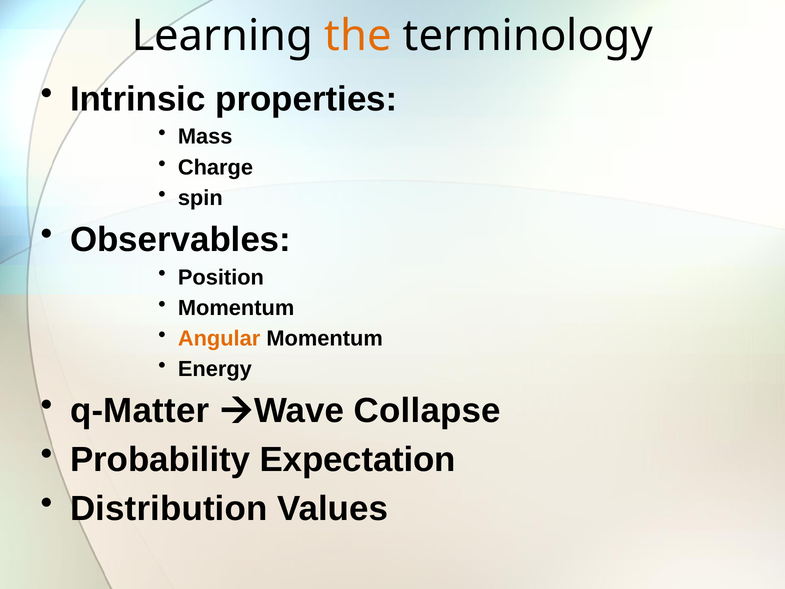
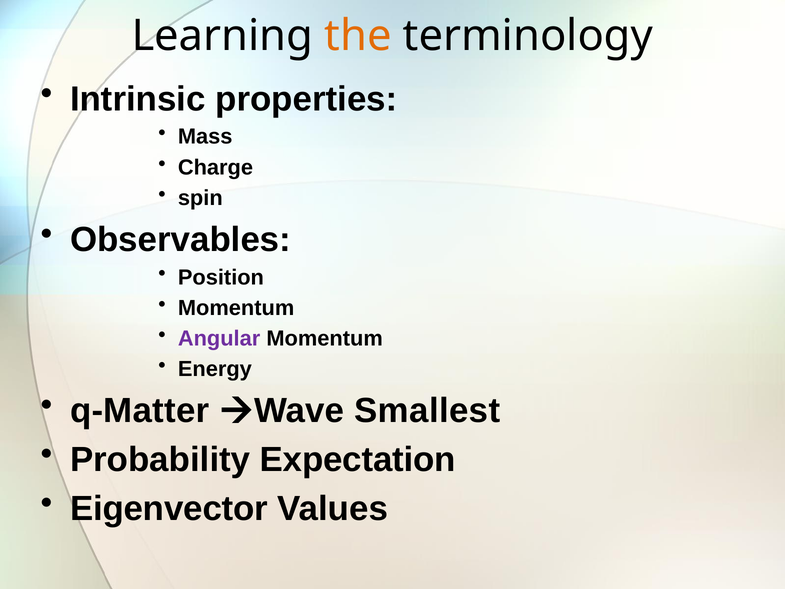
Angular colour: orange -> purple (219, 338)
Collapse: Collapse -> Smallest (427, 411)
Distribution: Distribution -> Eigenvector (169, 508)
